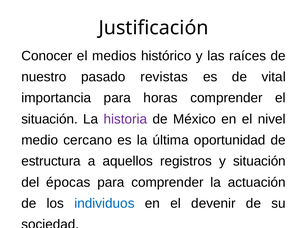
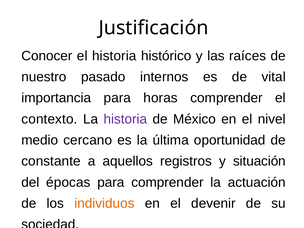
el medios: medios -> historia (114, 56)
revistas: revistas -> internos (164, 77)
situación: situación -> contexto (49, 119)
estructura: estructura -> constante (51, 161)
individuos colour: blue -> orange (104, 203)
